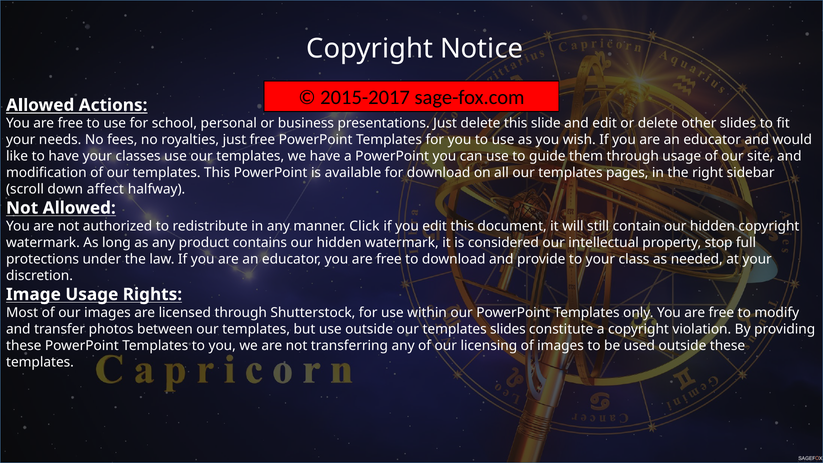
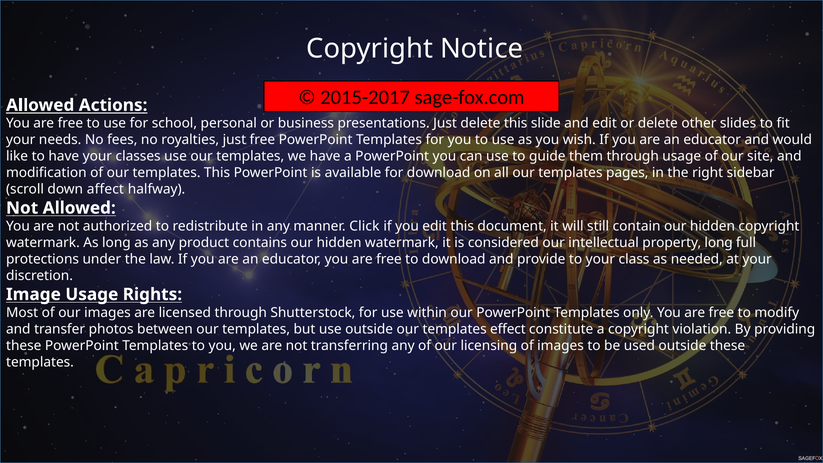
property stop: stop -> long (719, 243)
templates slides: slides -> effect (508, 329)
